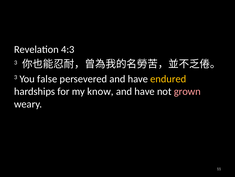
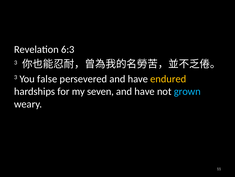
4:3: 4:3 -> 6:3 (68, 49)
know: know -> seven (101, 91)
grown colour: pink -> light blue (187, 91)
